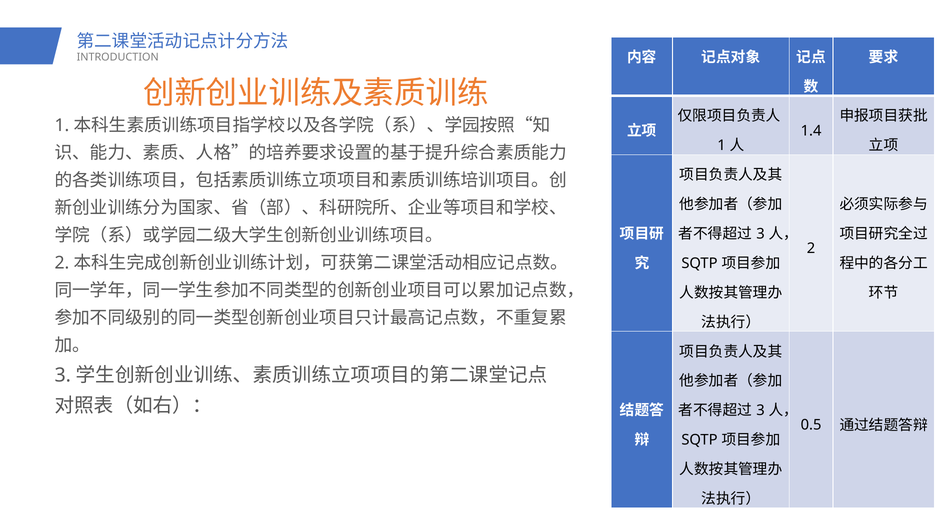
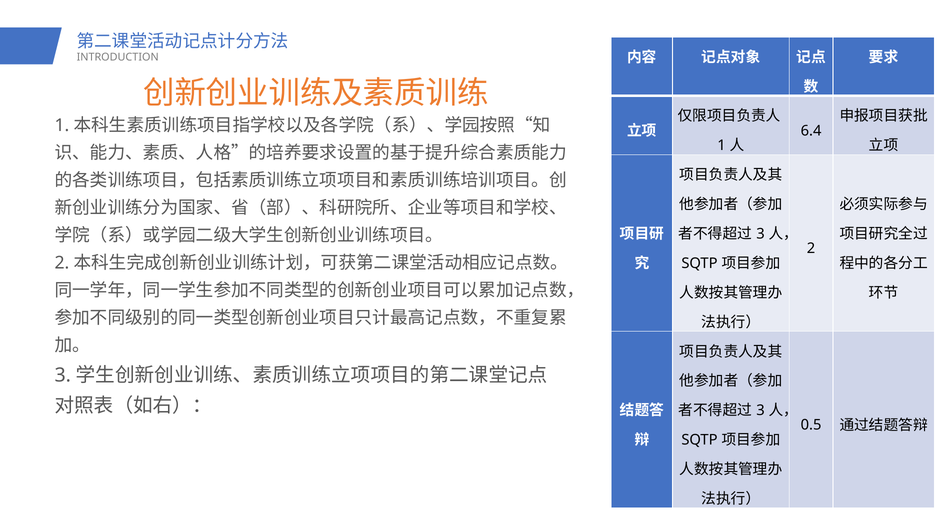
1.4: 1.4 -> 6.4 (811, 131)
